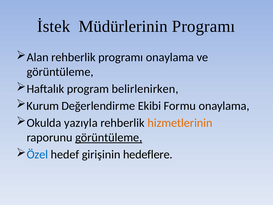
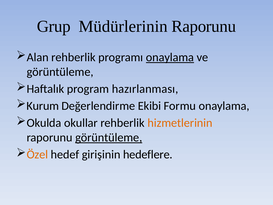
İstek: İstek -> Grup (54, 26)
Müdürlerinin Programı: Programı -> Raporunu (204, 26)
onaylama underline: none -> present (170, 57)
belirlenirken: belirlenirken -> hazırlanması (145, 89)
yazıyla: yazıyla -> okullar (81, 123)
Özel colour: blue -> orange (37, 154)
